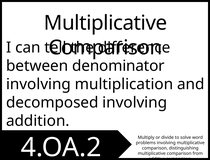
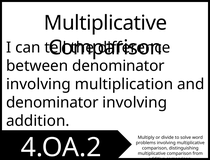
decomposed: decomposed -> denominator (52, 103)
